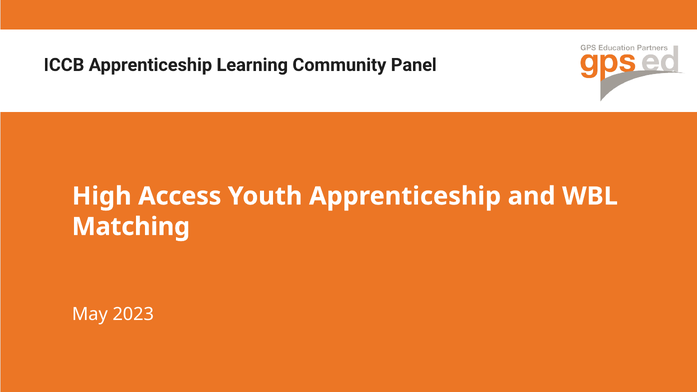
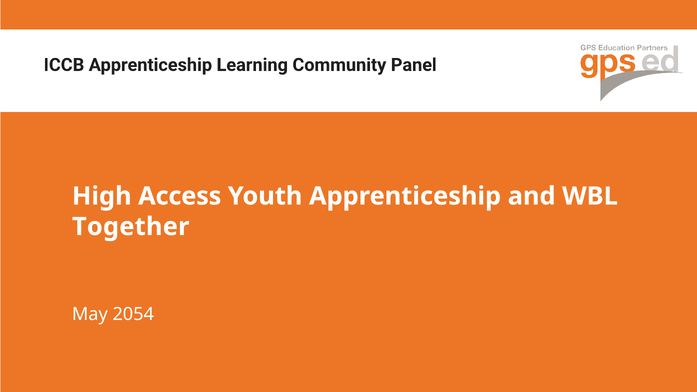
Matching: Matching -> Together (131, 227)
2023: 2023 -> 2054 (133, 314)
